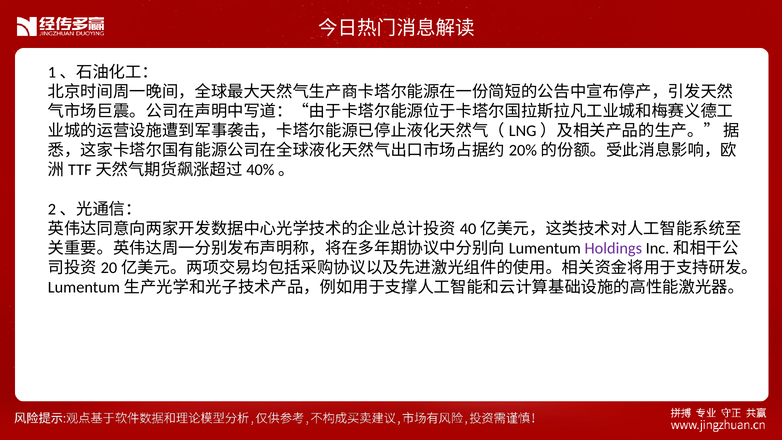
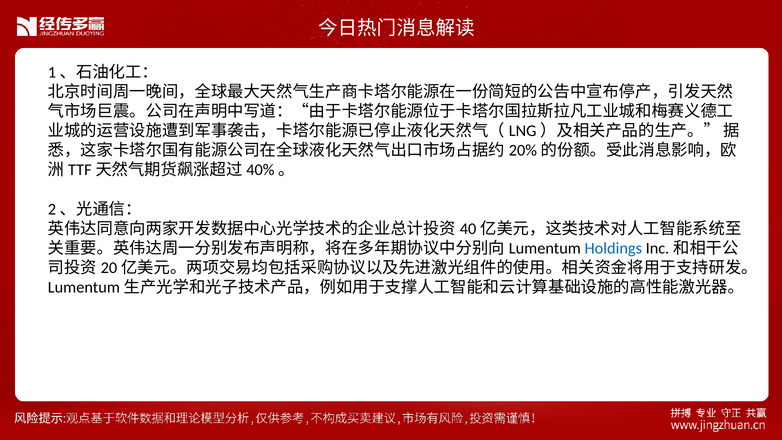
Holdings colour: purple -> blue (613, 248)
